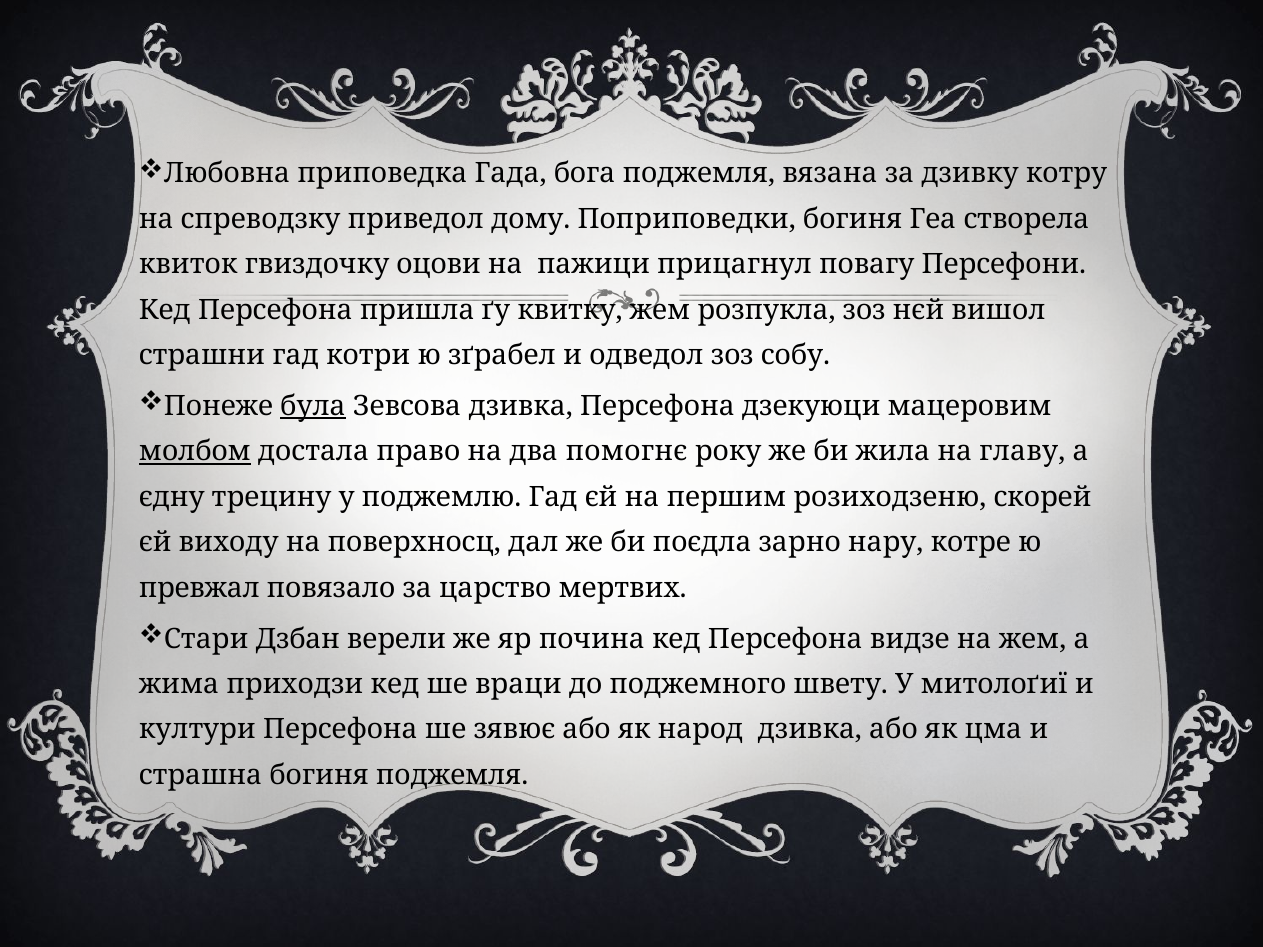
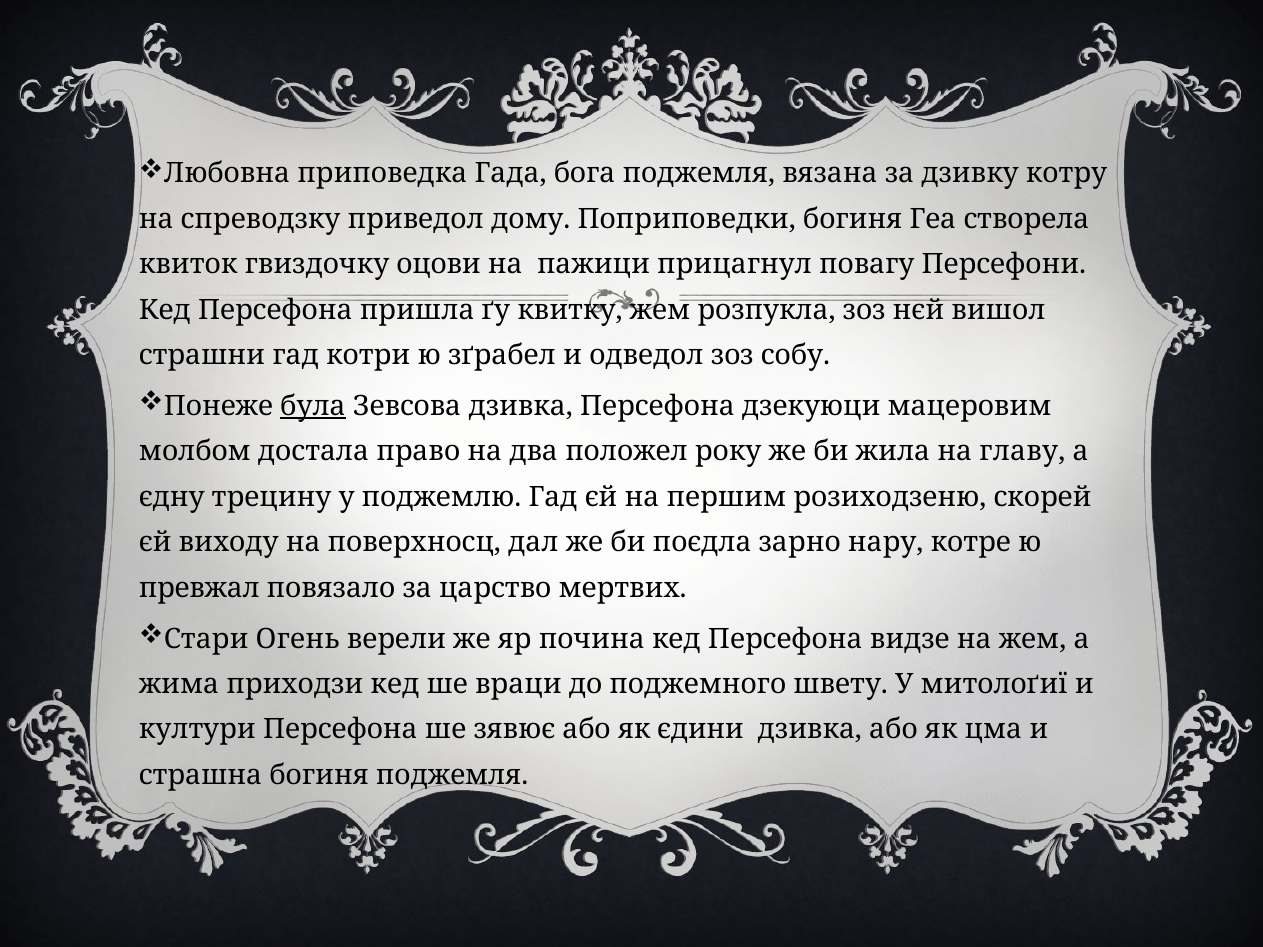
молбом underline: present -> none (195, 452)
помогнє: помогнє -> положел (627, 452)
Дзбан: Дзбан -> Огень (298, 639)
народ: народ -> єдини (701, 730)
